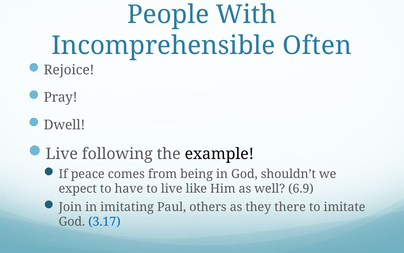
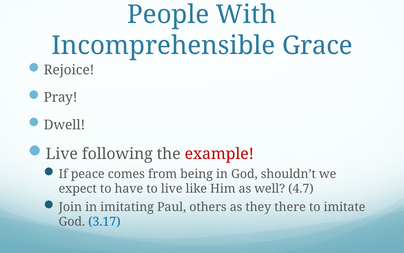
Often: Often -> Grace (317, 46)
example colour: black -> red (219, 154)
6.9: 6.9 -> 4.7 (301, 188)
